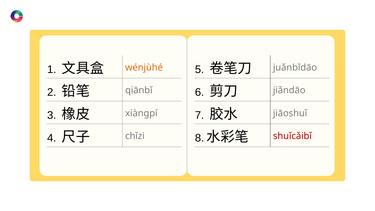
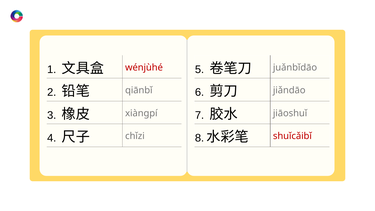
wénjùhé colour: orange -> red (144, 67)
